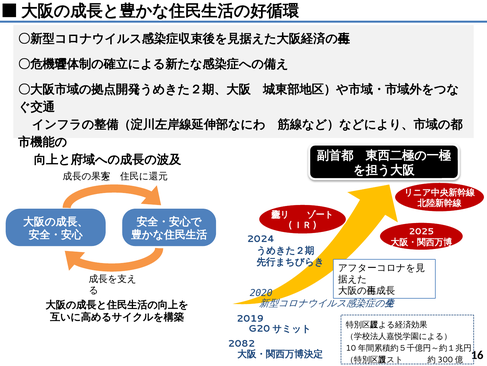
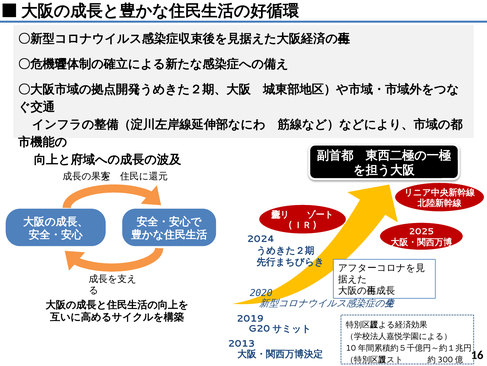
2082: 2082 -> 2013 (241, 343)
